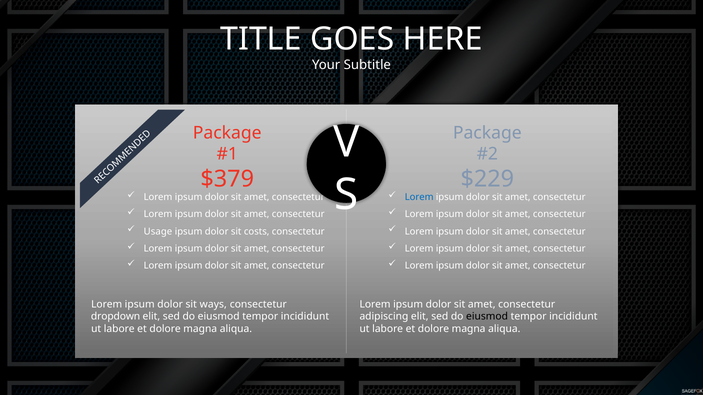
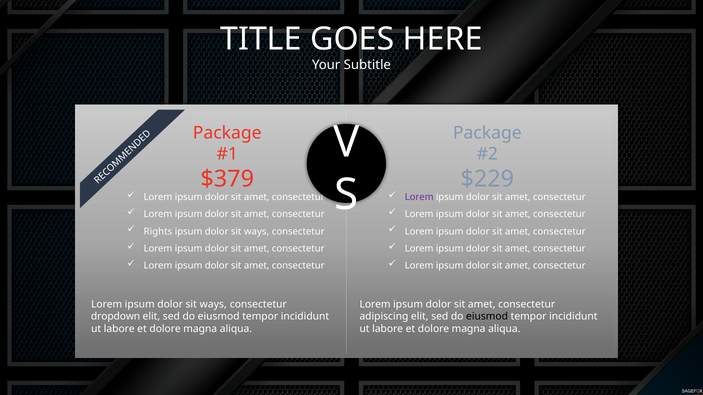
Lorem colour: blue -> purple (419, 197)
Usage: Usage -> Rights (158, 232)
costs: costs -> ways (257, 232)
